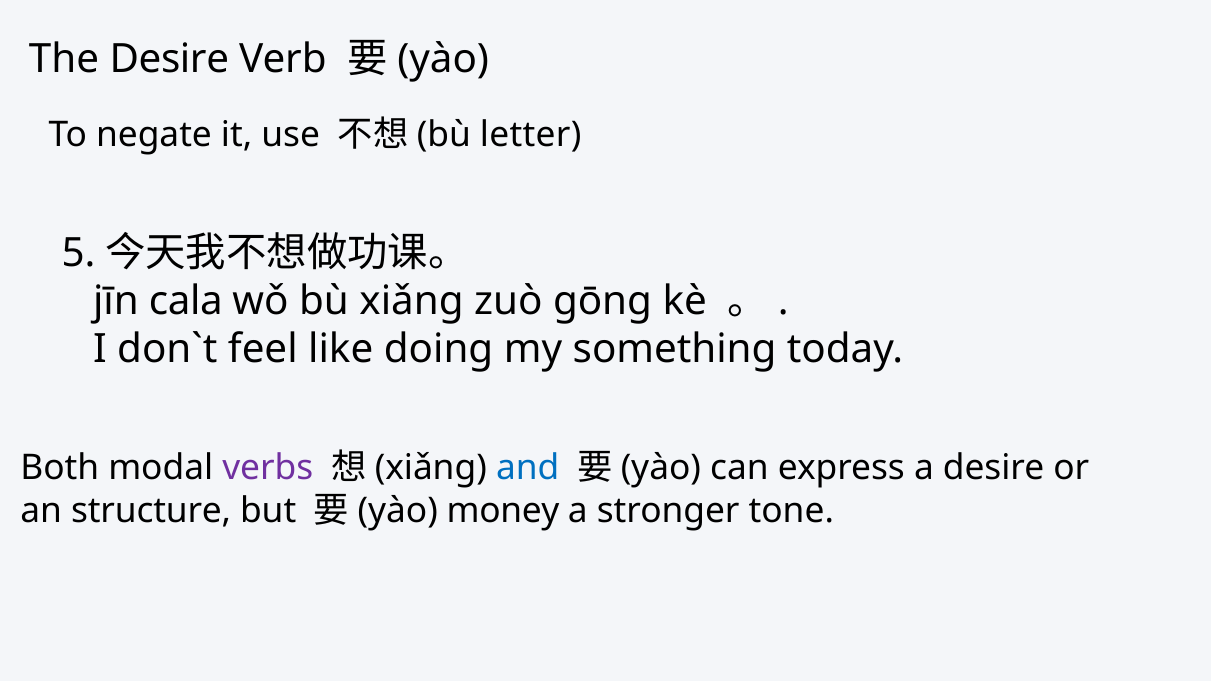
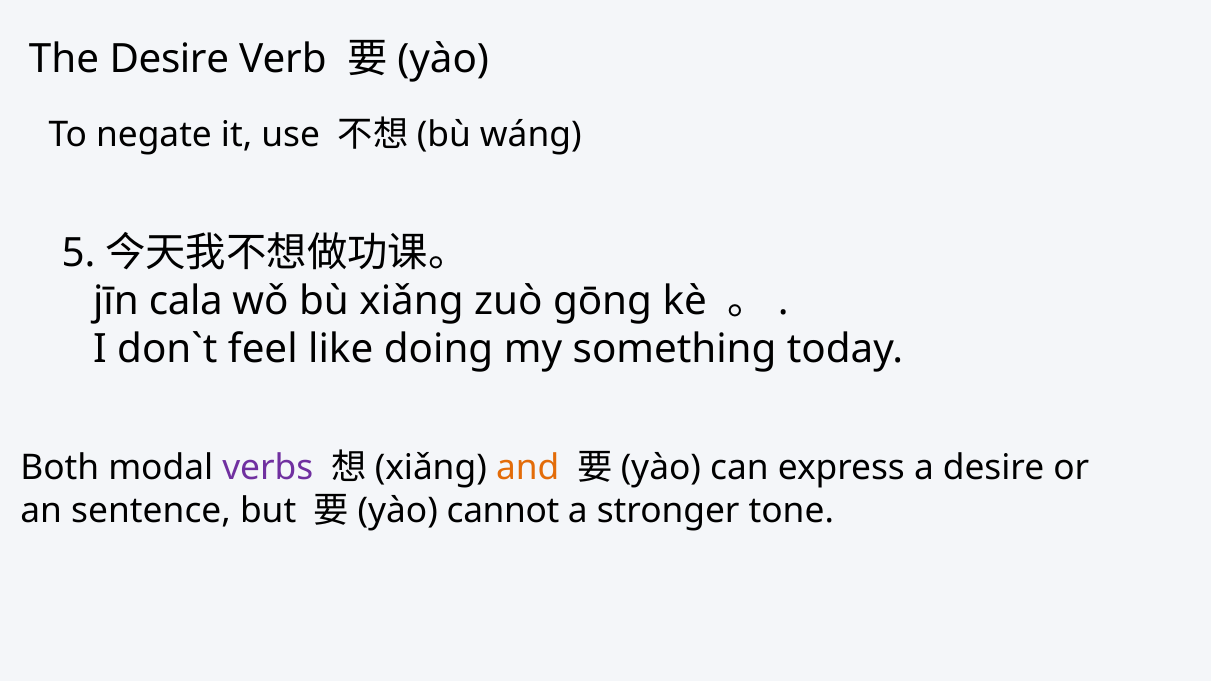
letter: letter -> wáng (531, 135)
and colour: blue -> orange (528, 468)
structure: structure -> sentence (151, 511)
money: money -> cannot (503, 511)
